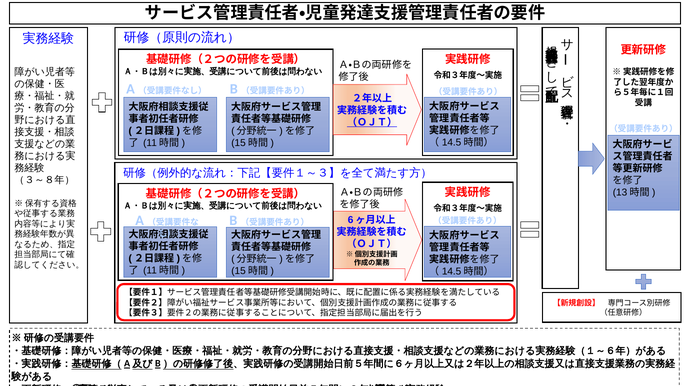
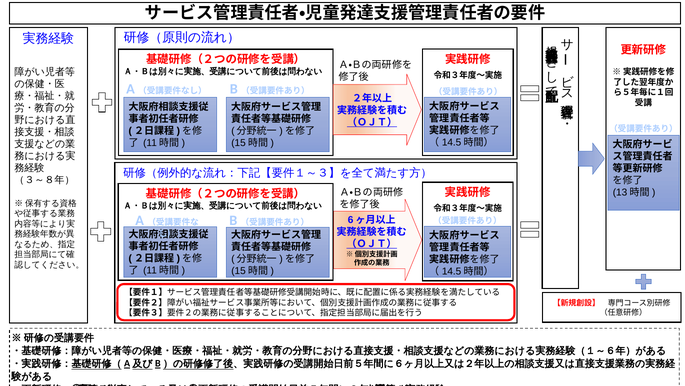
（ＯＪＴ） underline: none -> present (372, 244)
